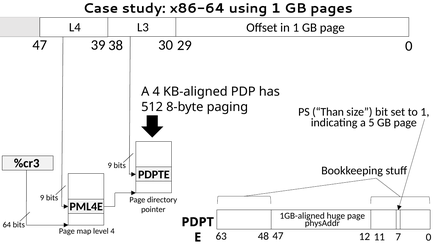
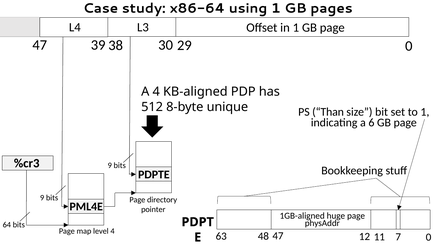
paging: paging -> unique (227, 107)
5: 5 -> 6 (371, 123)
